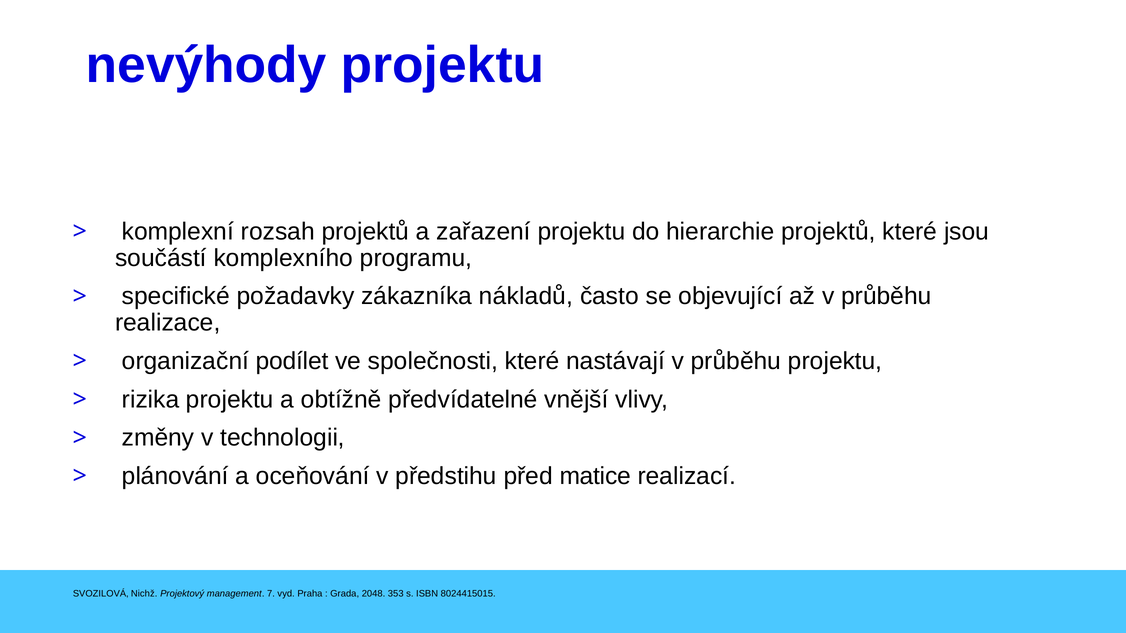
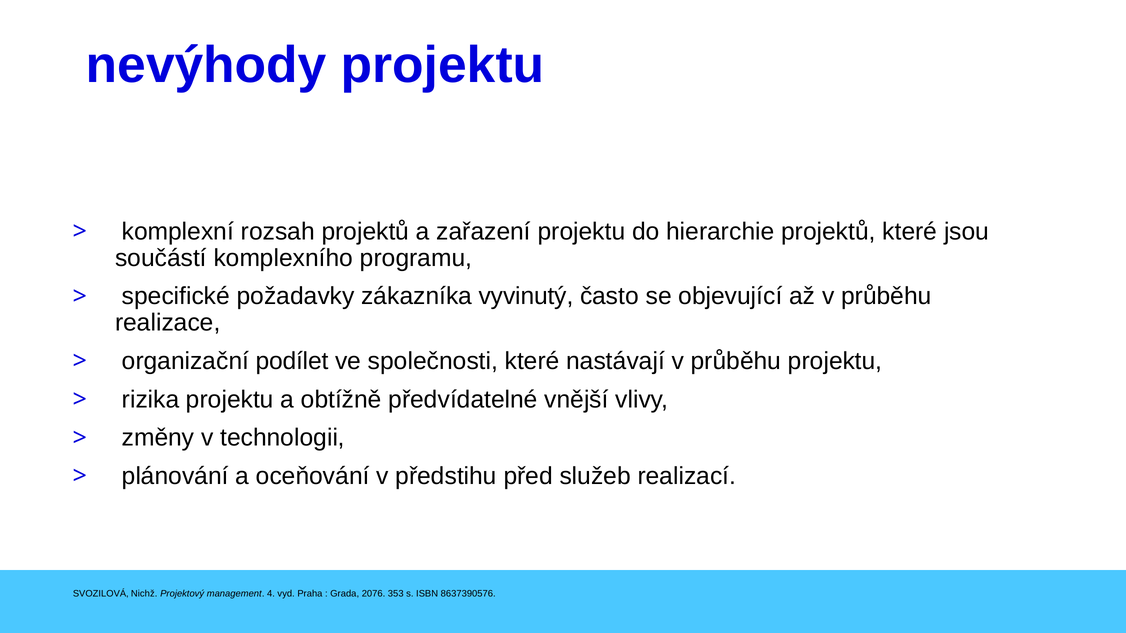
nákladů: nákladů -> vyvinutý (526, 296)
matice: matice -> služeb (595, 476)
7: 7 -> 4 (271, 594)
2048: 2048 -> 2076 (374, 594)
8024415015: 8024415015 -> 8637390576 (468, 594)
